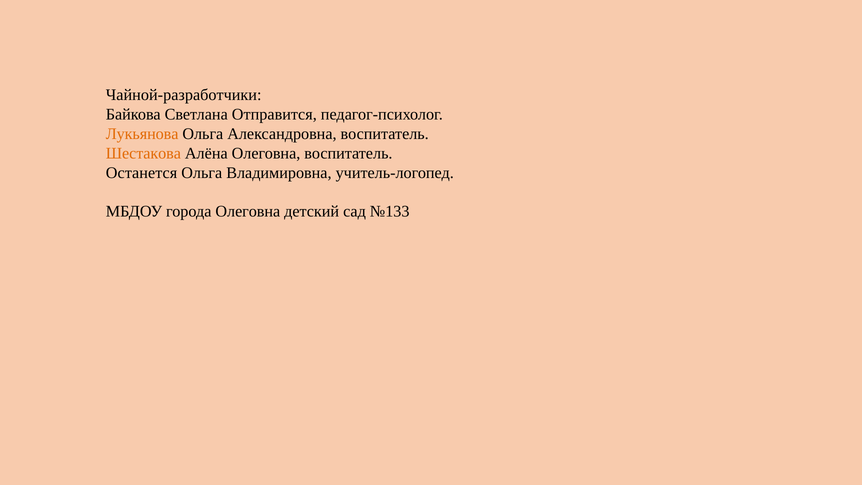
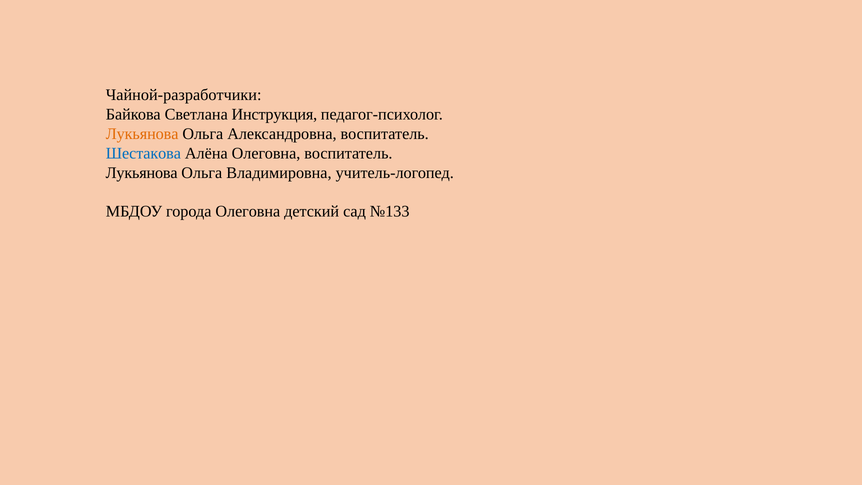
Отправится: Отправится -> Инструкция (274, 114)
Шестакова colour: orange -> blue (143, 153)
Останется: Останется -> Лукьянова (142, 173)
